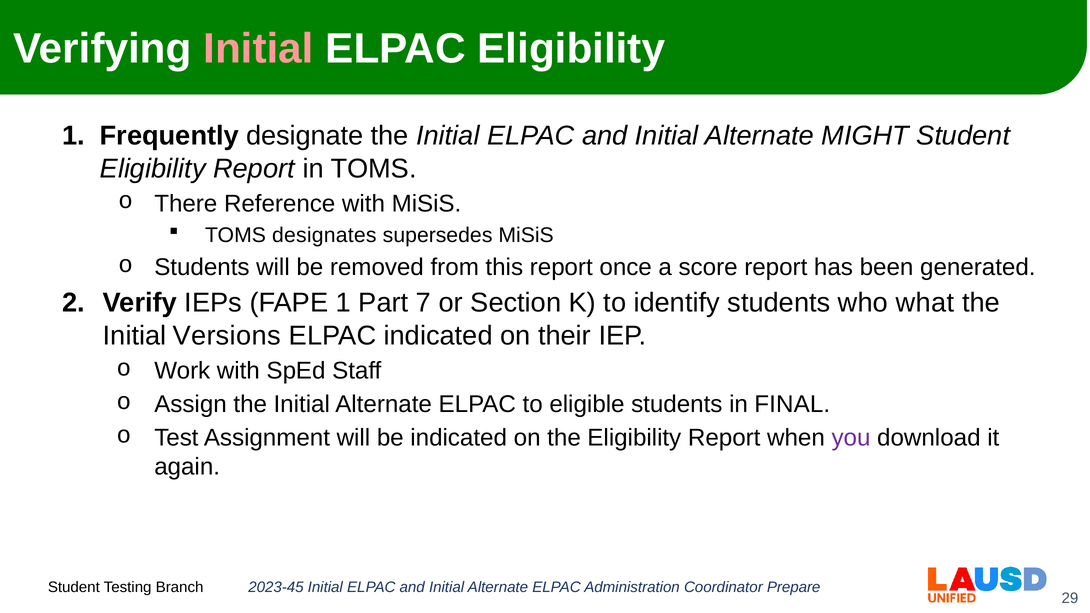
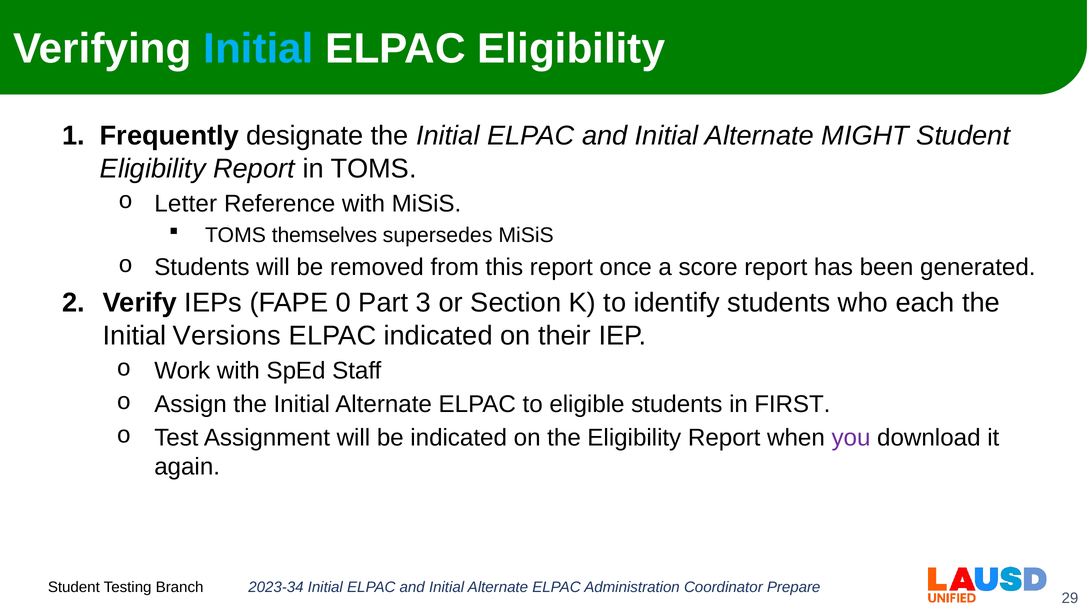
Initial colour: pink -> light blue (258, 49)
There: There -> Letter (186, 204)
designates: designates -> themselves (324, 235)
FAPE 1: 1 -> 0 (343, 303)
7: 7 -> 3 (424, 303)
what: what -> each (925, 303)
FINAL: FINAL -> FIRST (792, 404)
2023-45: 2023-45 -> 2023-34 (276, 588)
